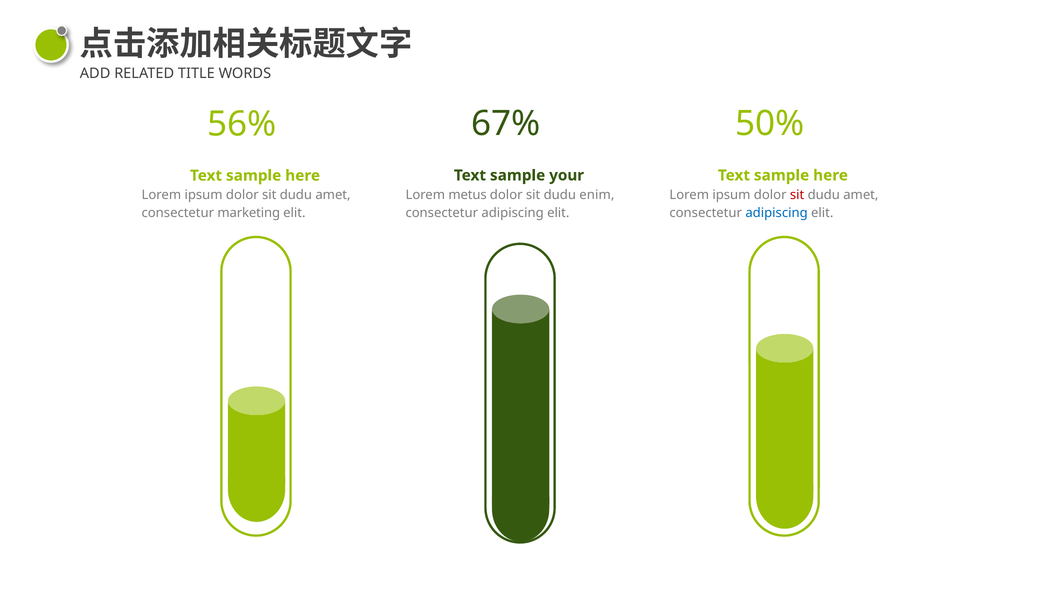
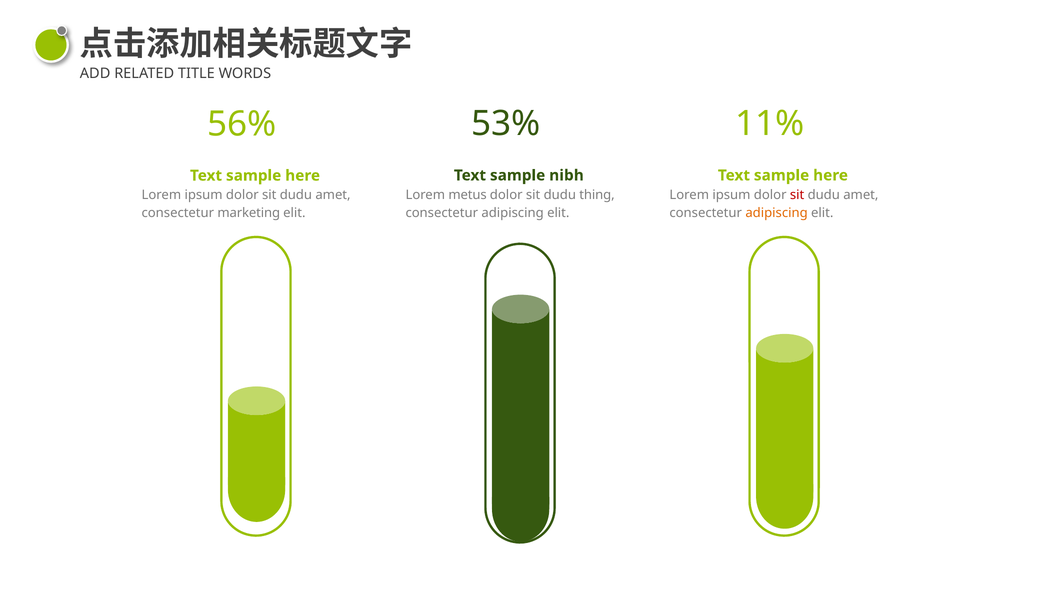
67%: 67% -> 53% (506, 124)
50%: 50% -> 11% (770, 124)
your: your -> nibh (567, 176)
enim: enim -> thing (597, 195)
adipiscing colour: blue -> orange (777, 213)
